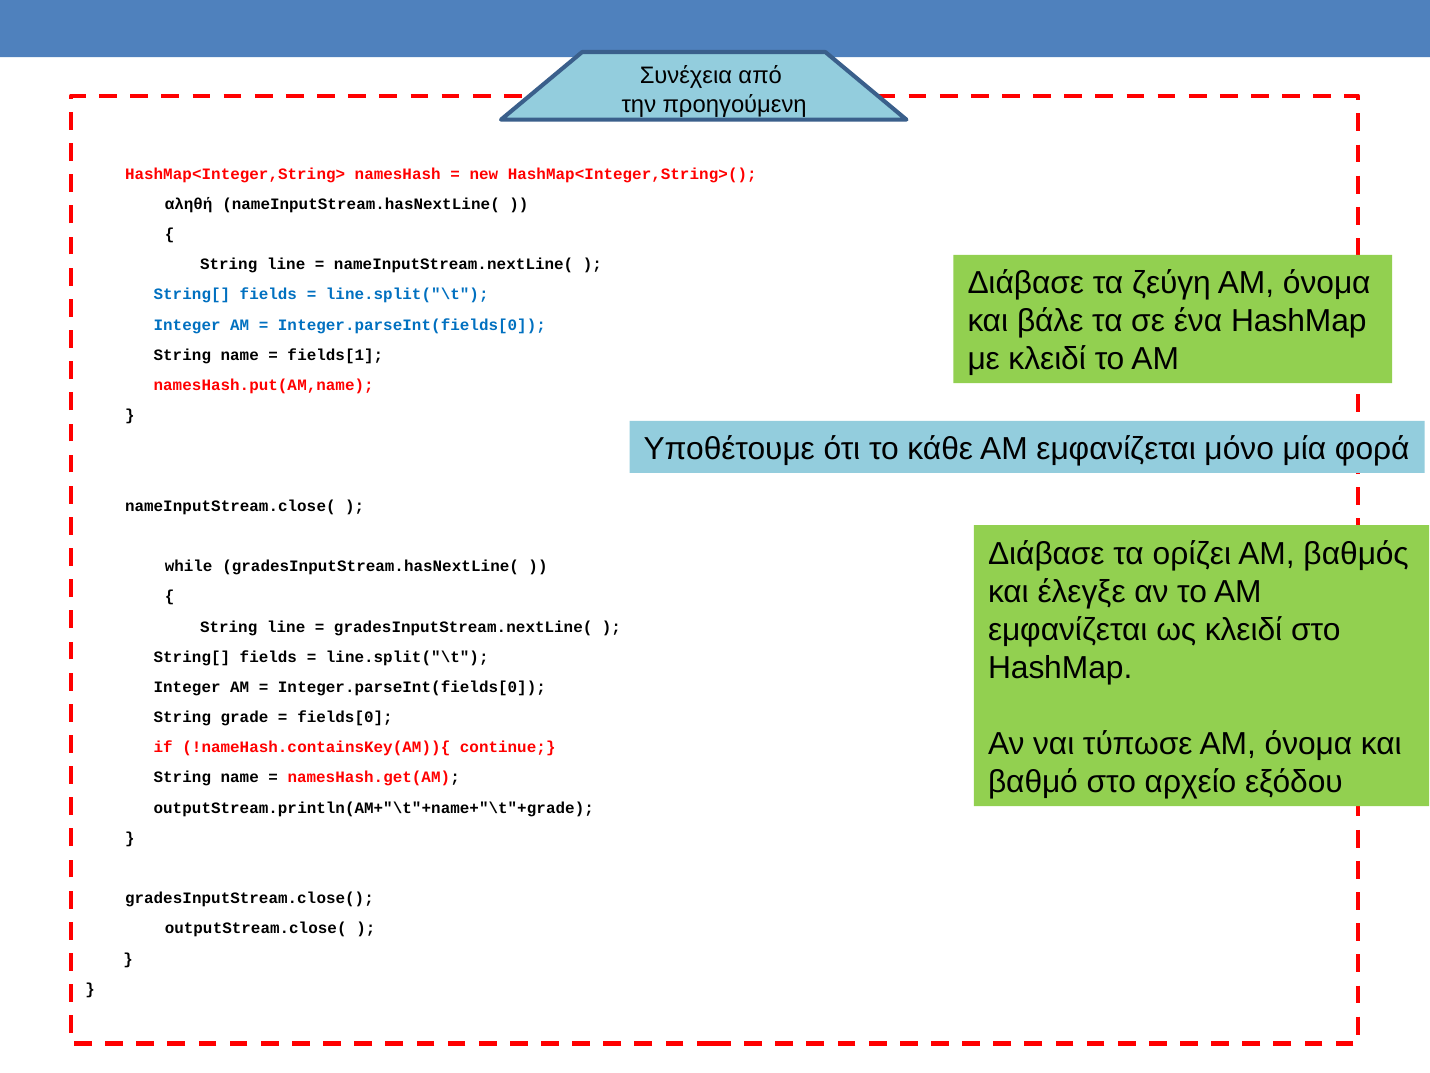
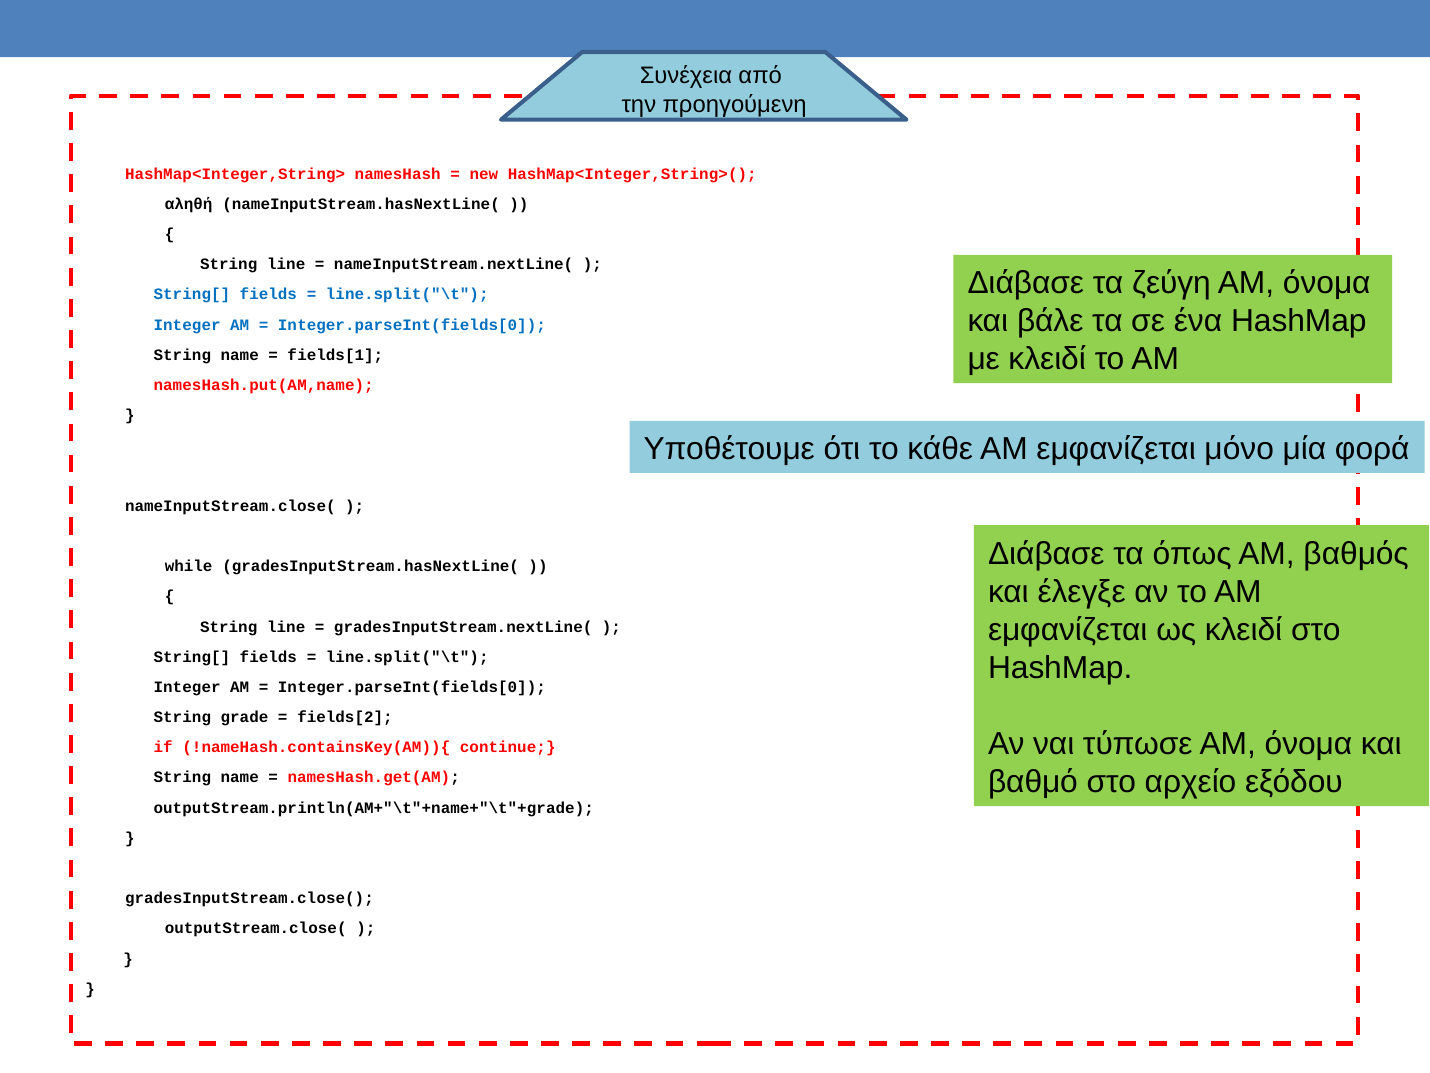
ορίζει: ορίζει -> όπως (1192, 553)
fields[0: fields[0 -> fields[2 (345, 717)
